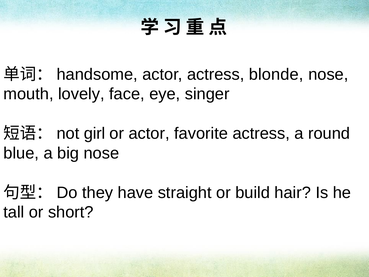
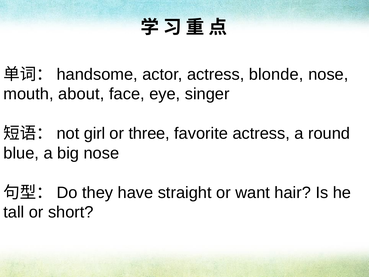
lovely: lovely -> about (81, 94)
or actor: actor -> three (149, 133)
build: build -> want (253, 192)
